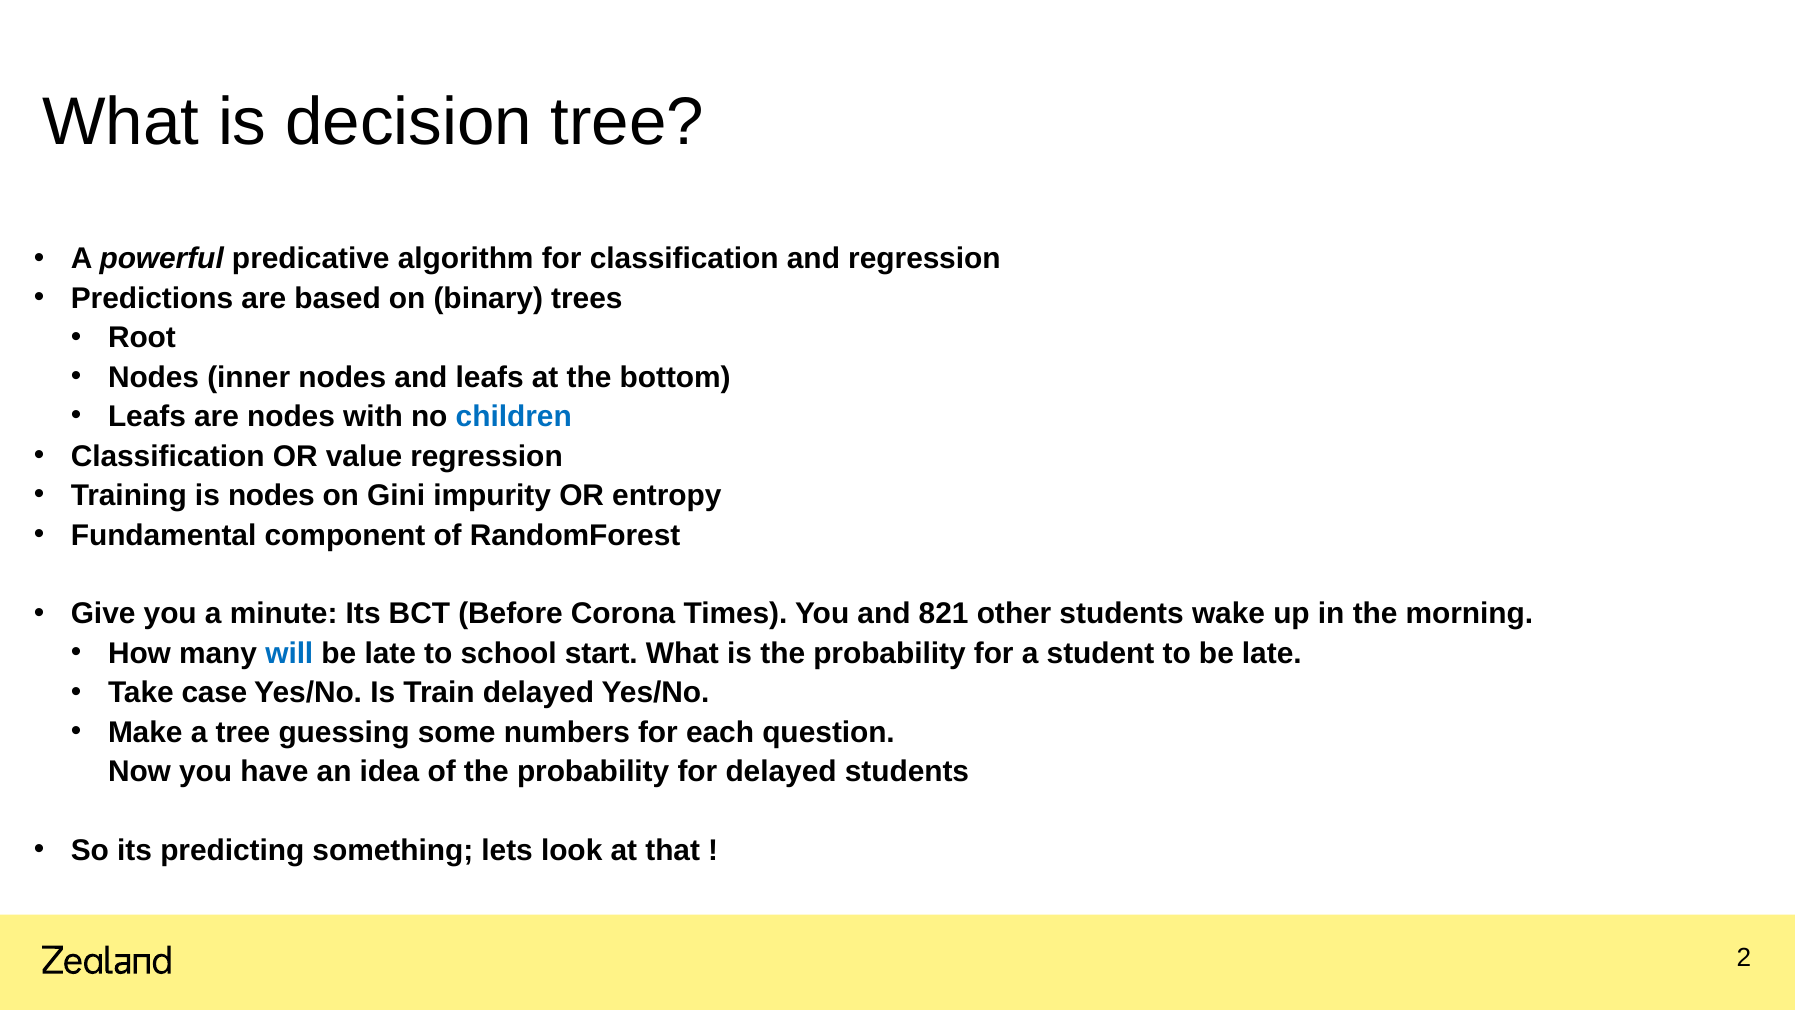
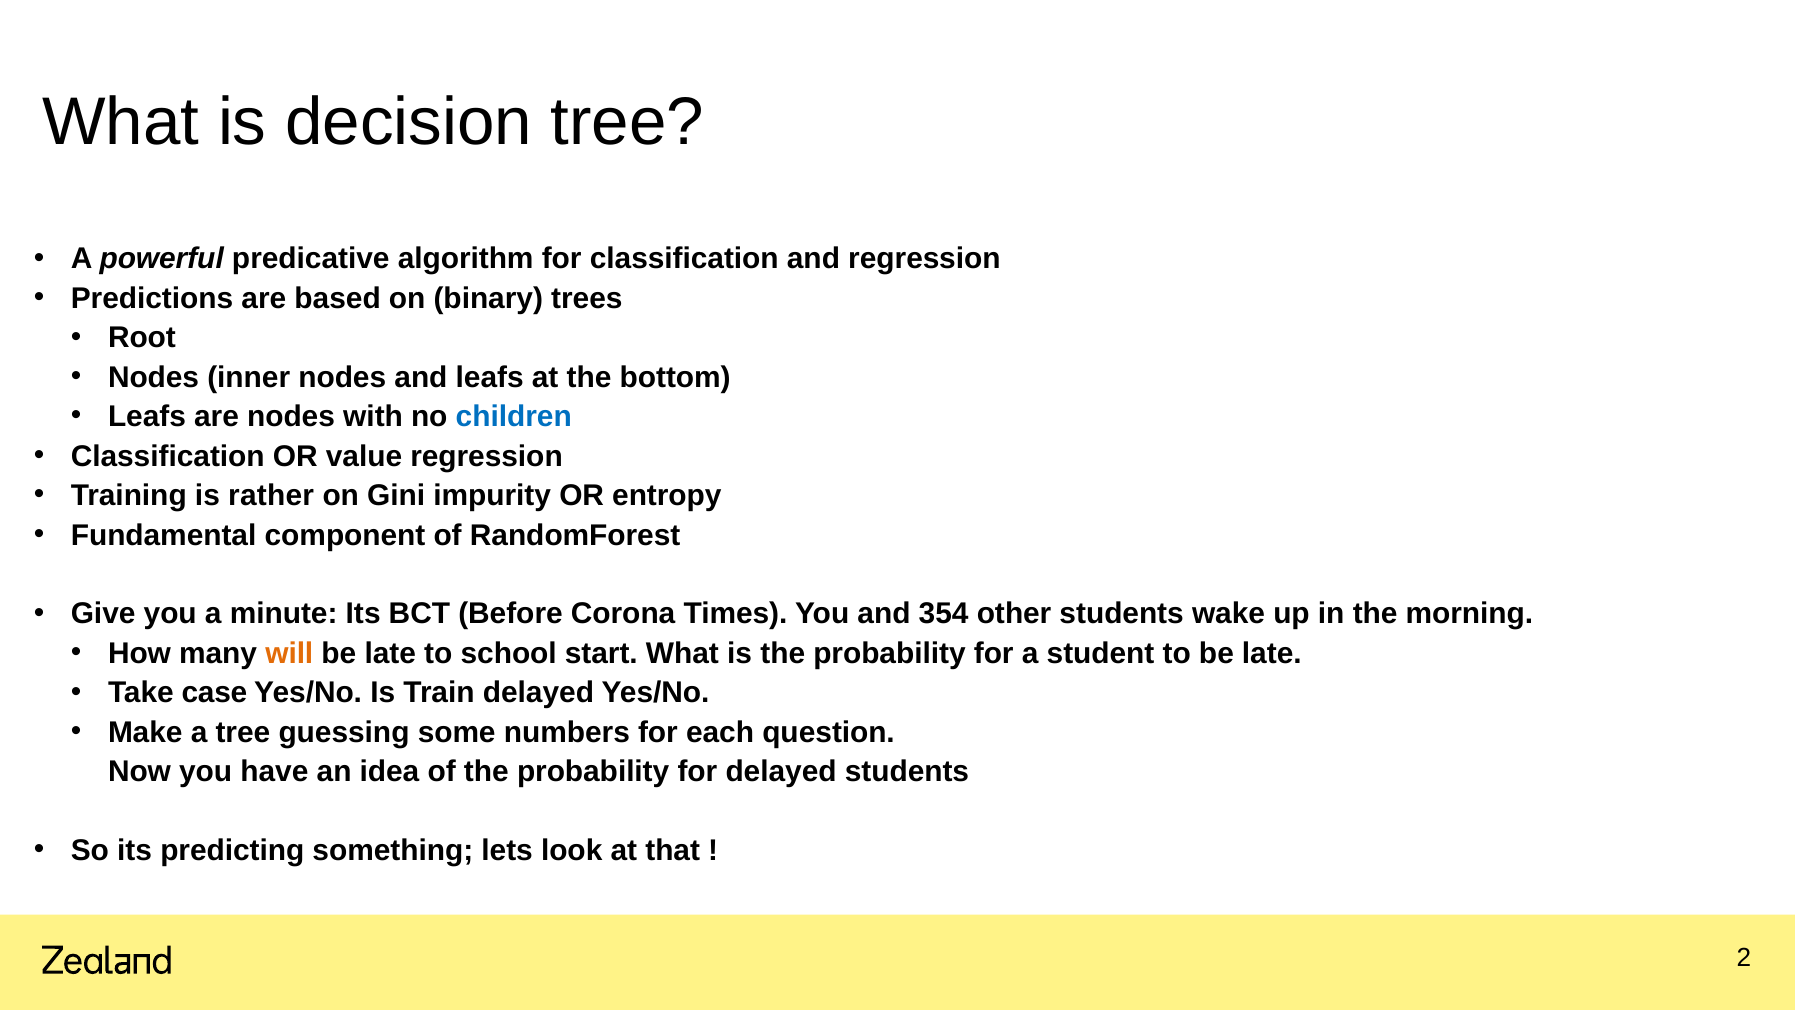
is nodes: nodes -> rather (271, 496)
821: 821 -> 354 (944, 614)
will colour: blue -> orange (289, 653)
